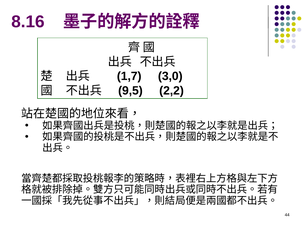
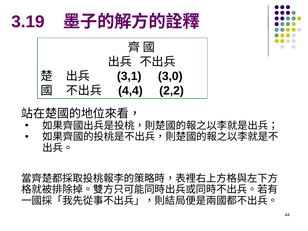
8.16: 8.16 -> 3.19 (28, 22)
1,7: 1,7 -> 3,1 (129, 76)
9,5: 9,5 -> 4,4 (130, 91)
